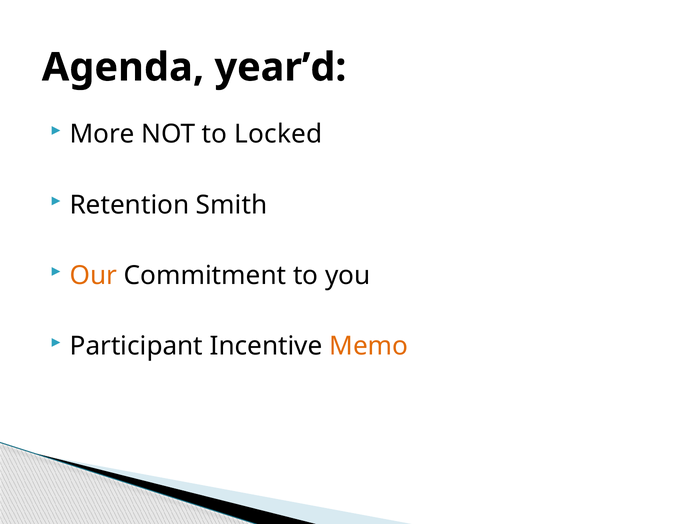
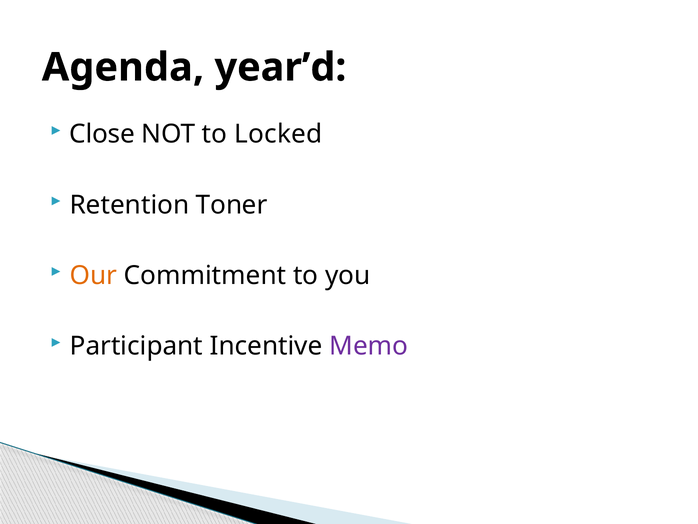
More: More -> Close (102, 134)
Smith: Smith -> Toner (232, 205)
Memo colour: orange -> purple (369, 346)
